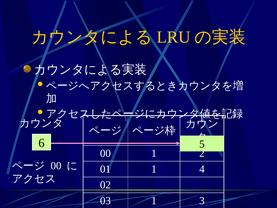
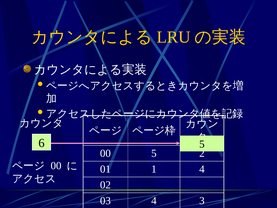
00 1: 1 -> 5 (154, 153)
03 1: 1 -> 4 (154, 201)
